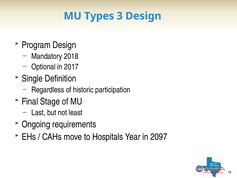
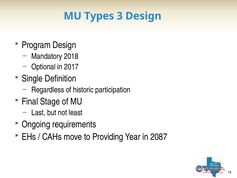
Hospitals: Hospitals -> Providing (108, 137)
2097: 2097 -> 2087 (159, 137)
